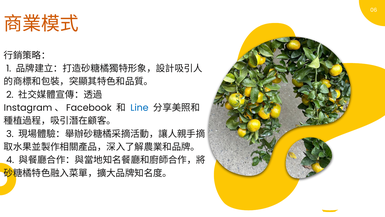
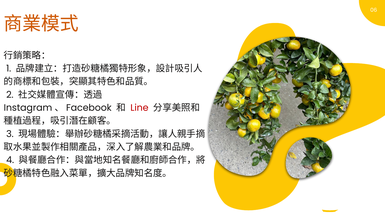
Line colour: blue -> red (139, 108)
